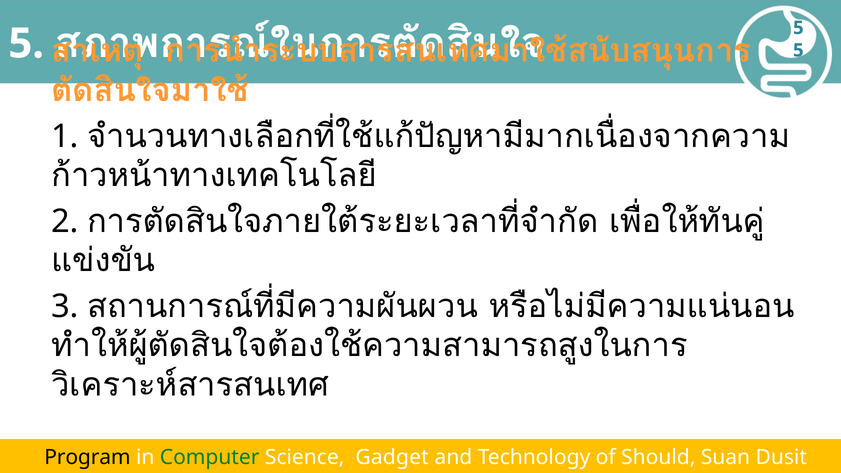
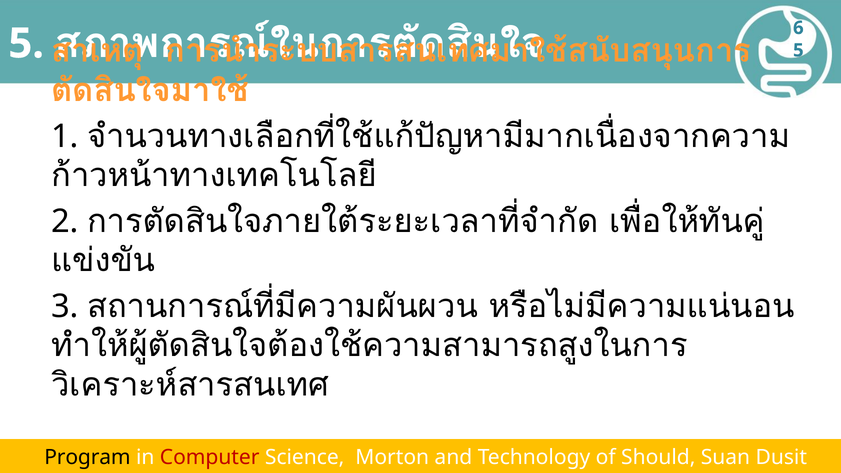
5: 5 -> 6 (798, 28)
Computer colour: green -> red (210, 457)
Gadget: Gadget -> Morton (392, 457)
